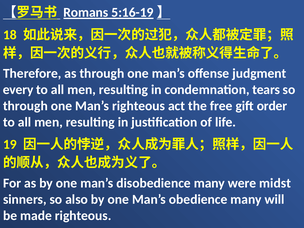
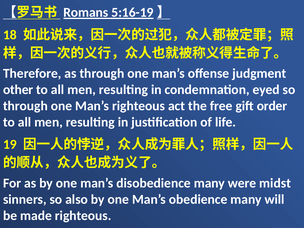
every: every -> other (18, 90)
tears: tears -> eyed (266, 90)
